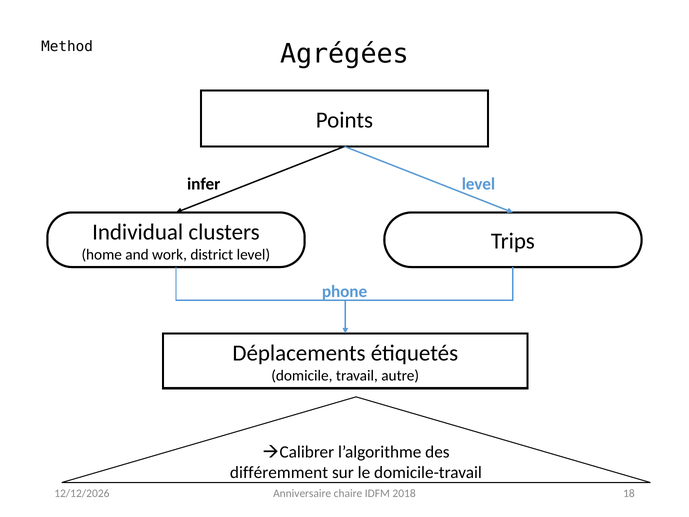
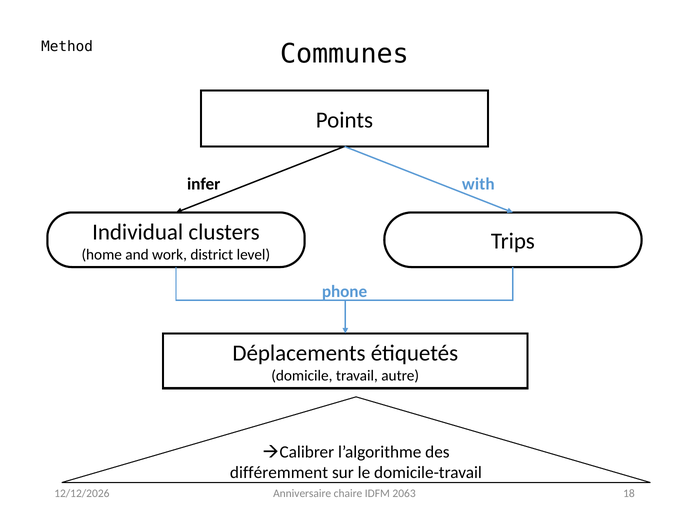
Agrégées: Agrégées -> Communes (344, 54)
level: level -> with (478, 184)
2018: 2018 -> 2063 (404, 493)
